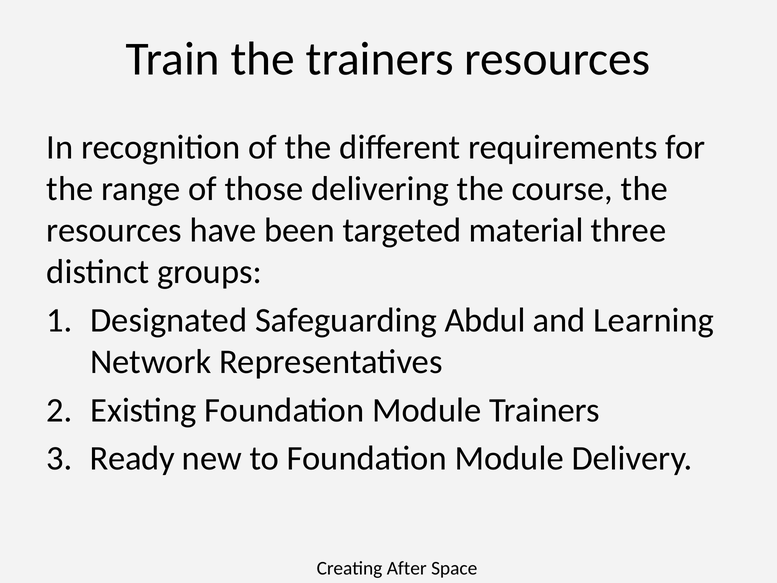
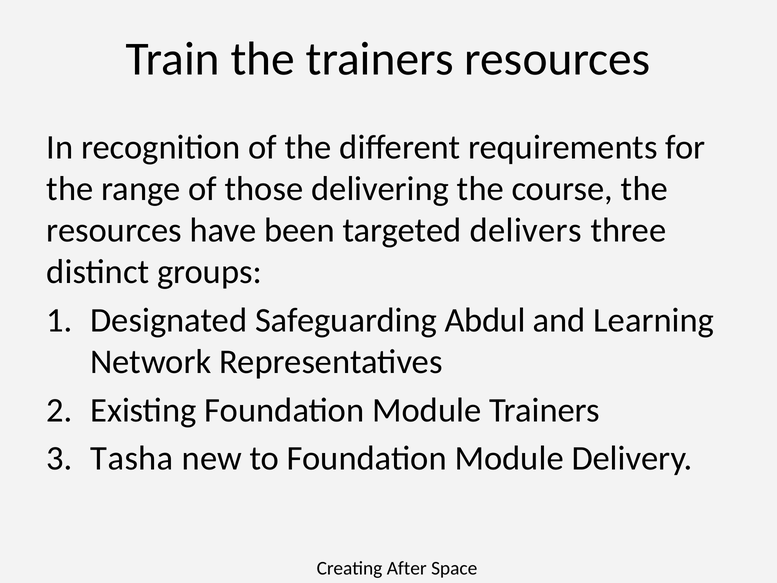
material: material -> delivers (526, 230)
Ready: Ready -> Tasha (132, 458)
